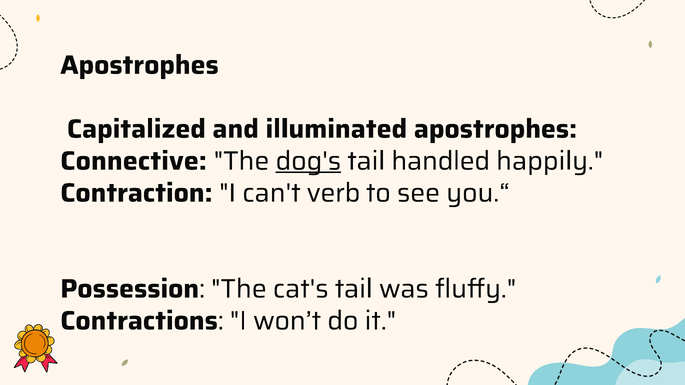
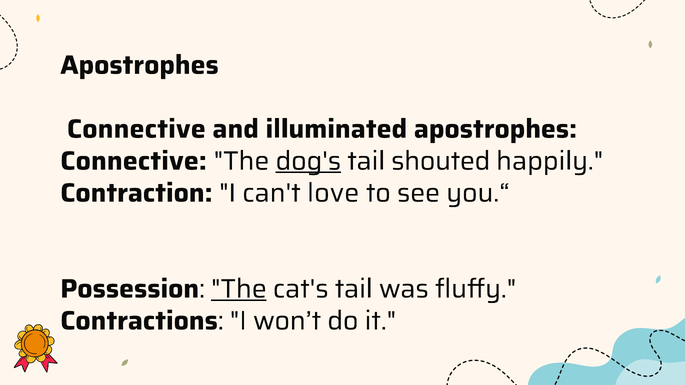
Capitalized: Capitalized -> Connective (136, 129)
handled: handled -> shouted (441, 161)
verb: verb -> love (333, 193)
The underline: none -> present (239, 289)
